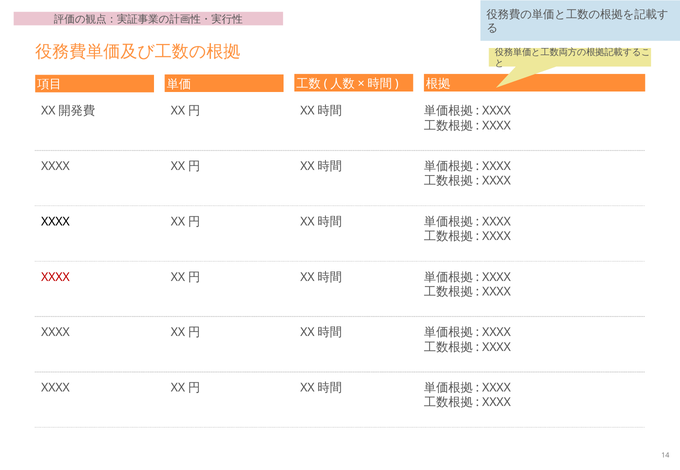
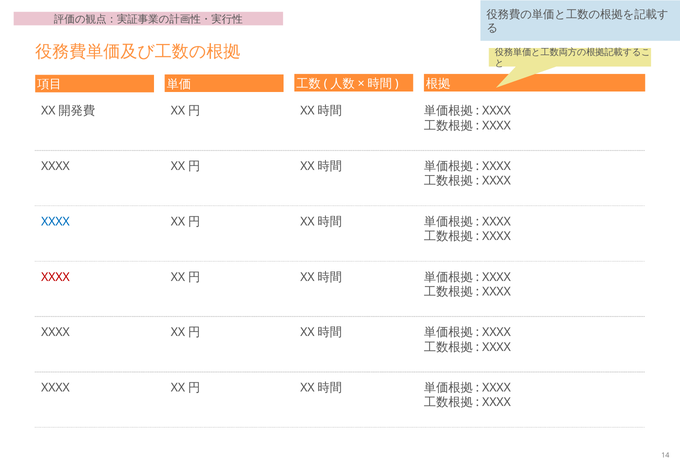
XXXX colour: black -> blue (55, 222)
